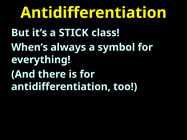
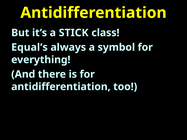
When’s: When’s -> Equal’s (29, 47)
